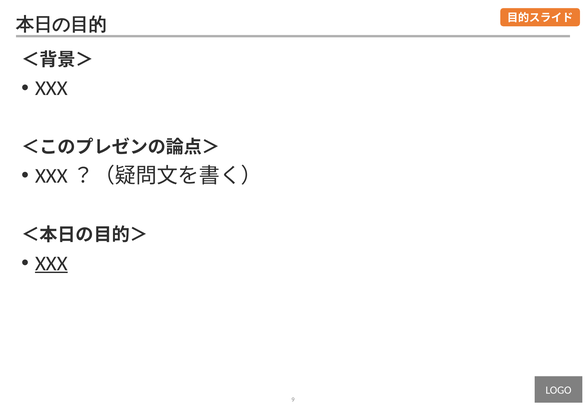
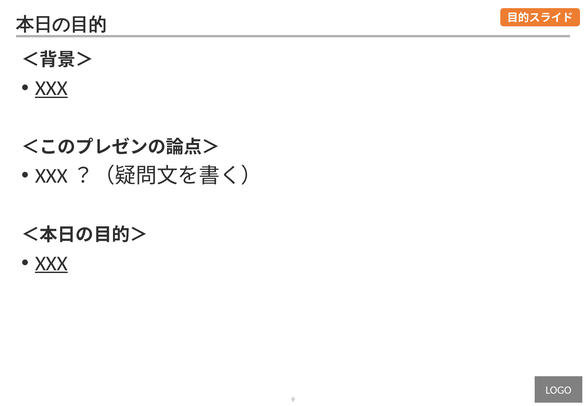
XXX underline: none -> present (51, 88)
